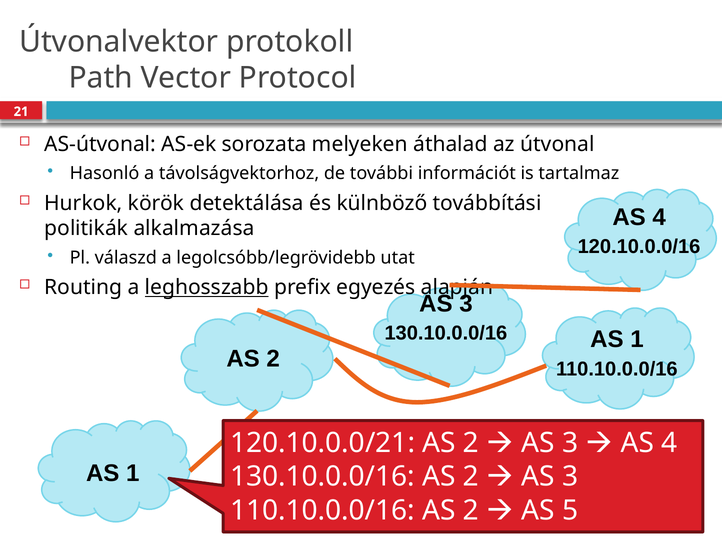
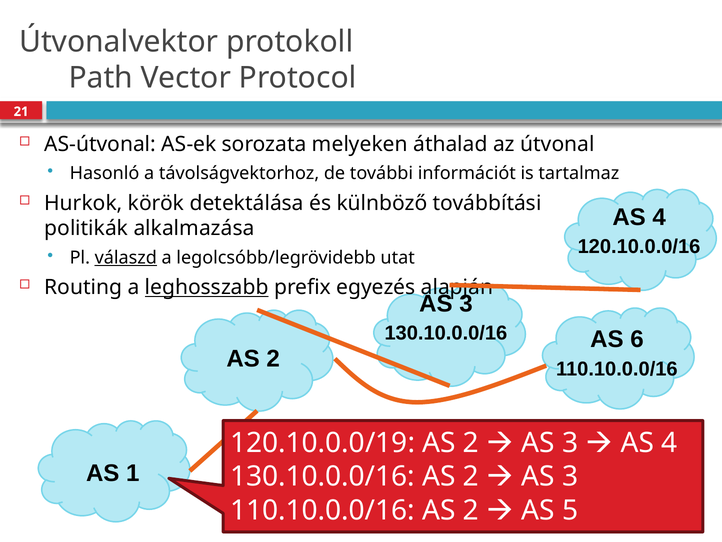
válaszd underline: none -> present (126, 258)
1: 1 -> 6 (637, 339)
120.10.0.0/21: 120.10.0.0/21 -> 120.10.0.0/19 (323, 443)
